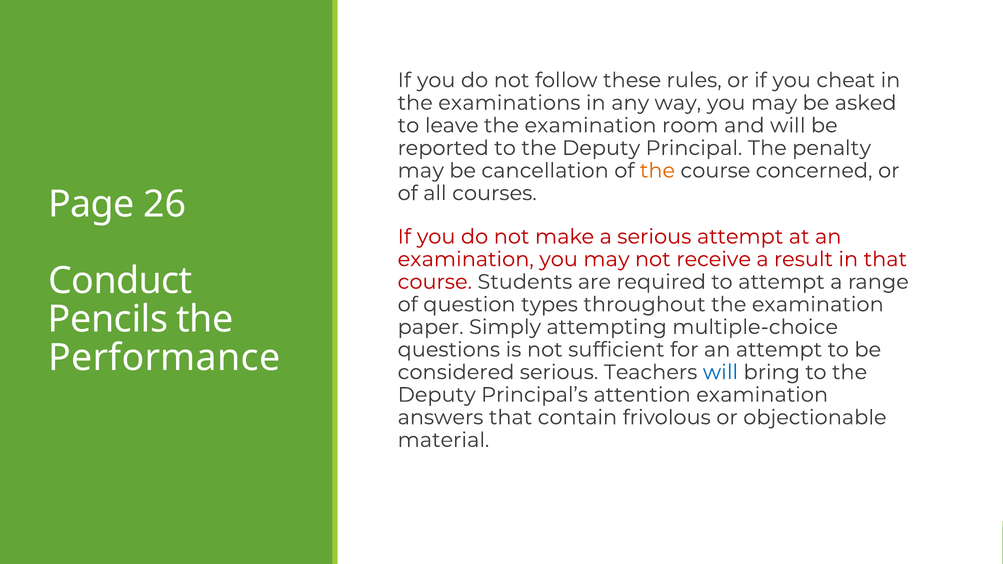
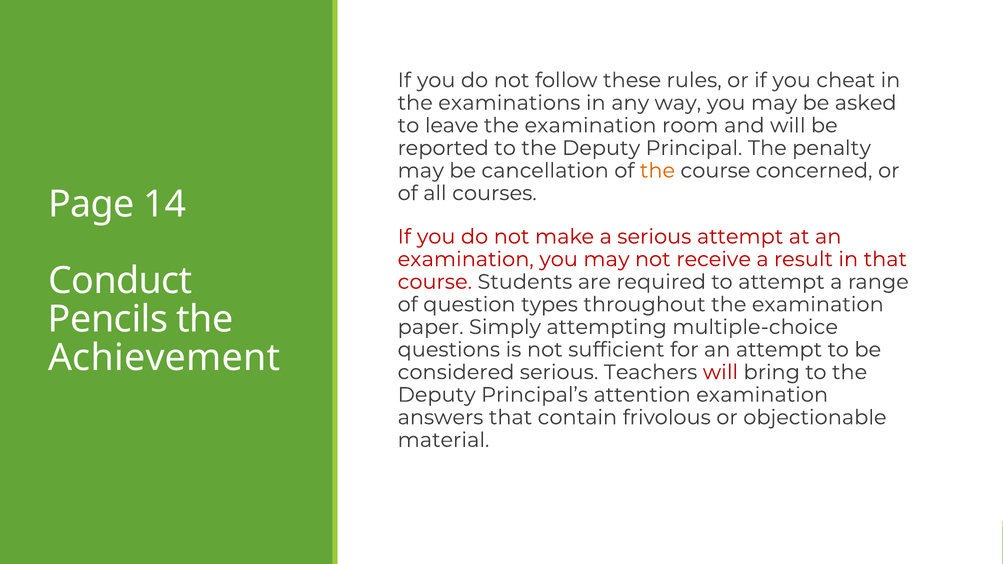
26: 26 -> 14 (165, 204)
Performance: Performance -> Achievement (164, 358)
will colour: blue -> red (720, 372)
